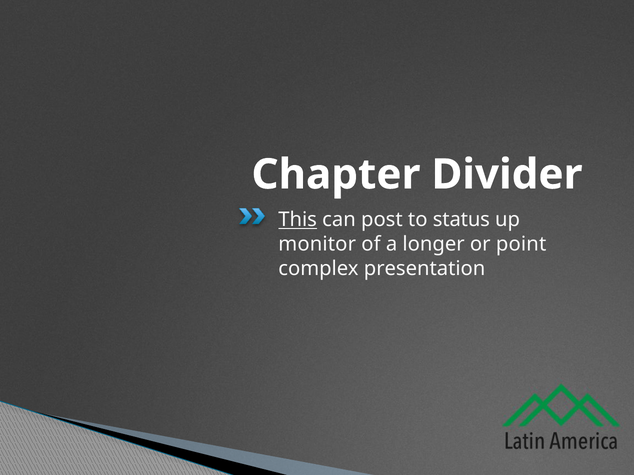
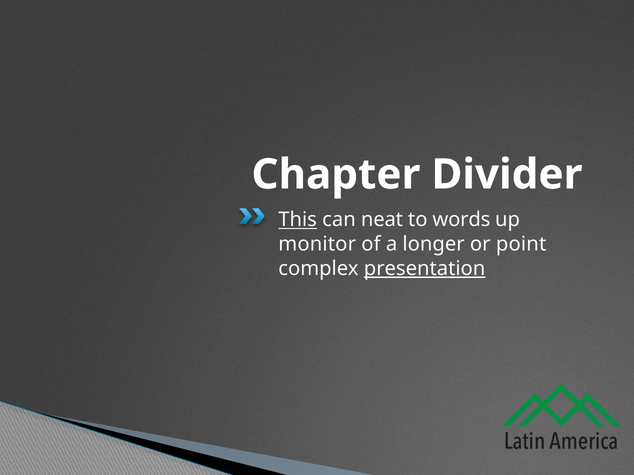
post: post -> neat (382, 220)
status: status -> words (461, 220)
presentation underline: none -> present (425, 269)
